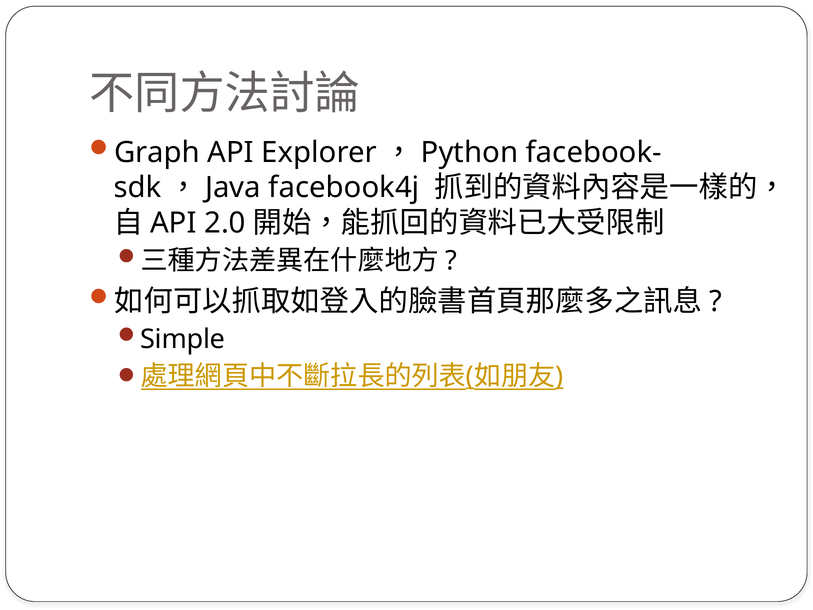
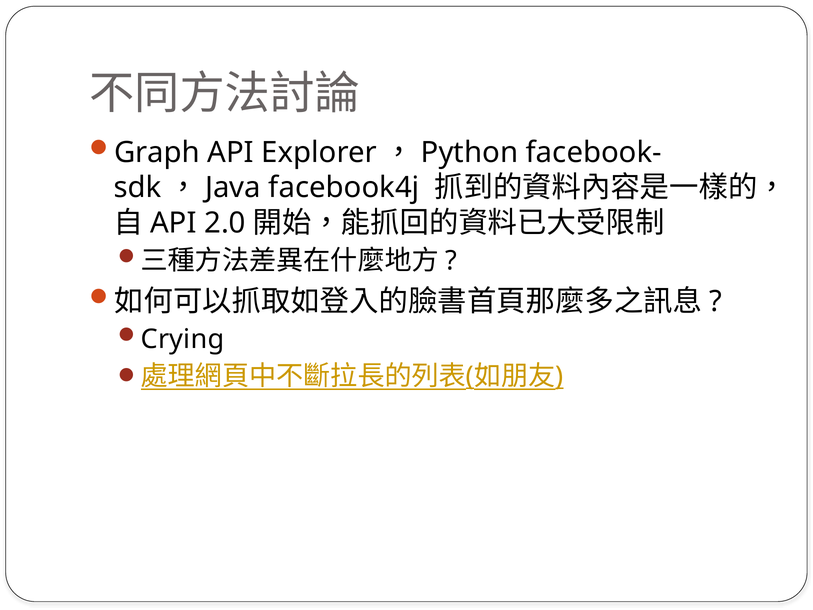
Simple: Simple -> Crying (182, 339)
